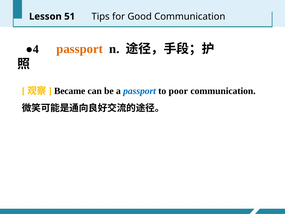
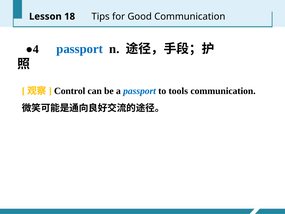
51: 51 -> 18 (70, 16)
passport colour: orange -> blue (80, 49)
Became: Became -> Control (70, 91)
poor: poor -> tools (178, 91)
